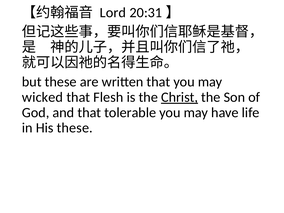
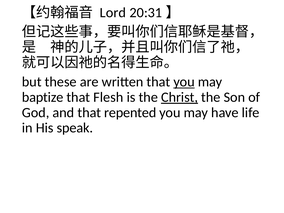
you underline: none -> present (184, 82)
wicked: wicked -> baptize (43, 97)
tolerable: tolerable -> repented (130, 113)
His these: these -> speak (75, 128)
